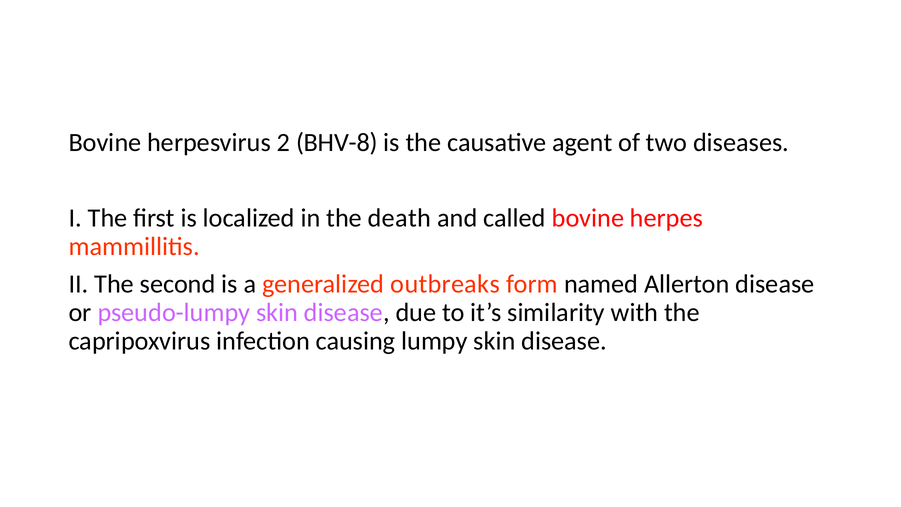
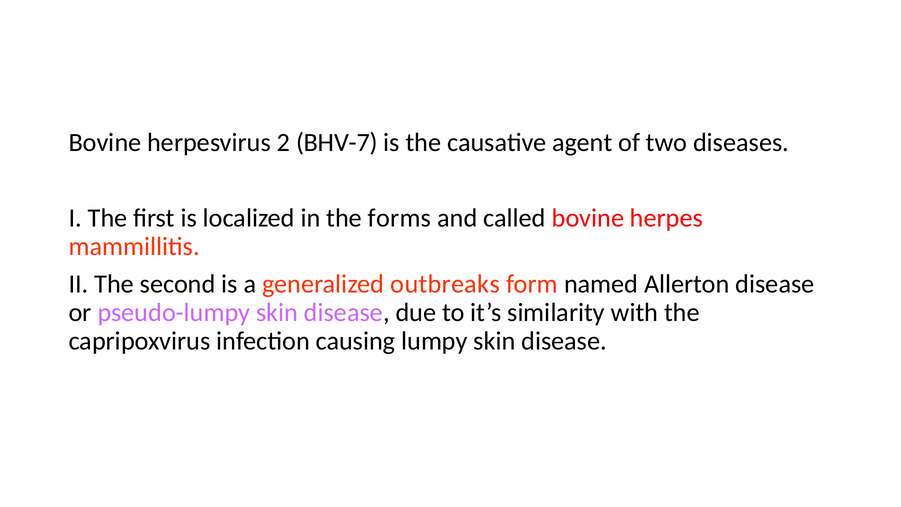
BHV-8: BHV-8 -> BHV-7 (337, 142)
death: death -> forms (399, 218)
